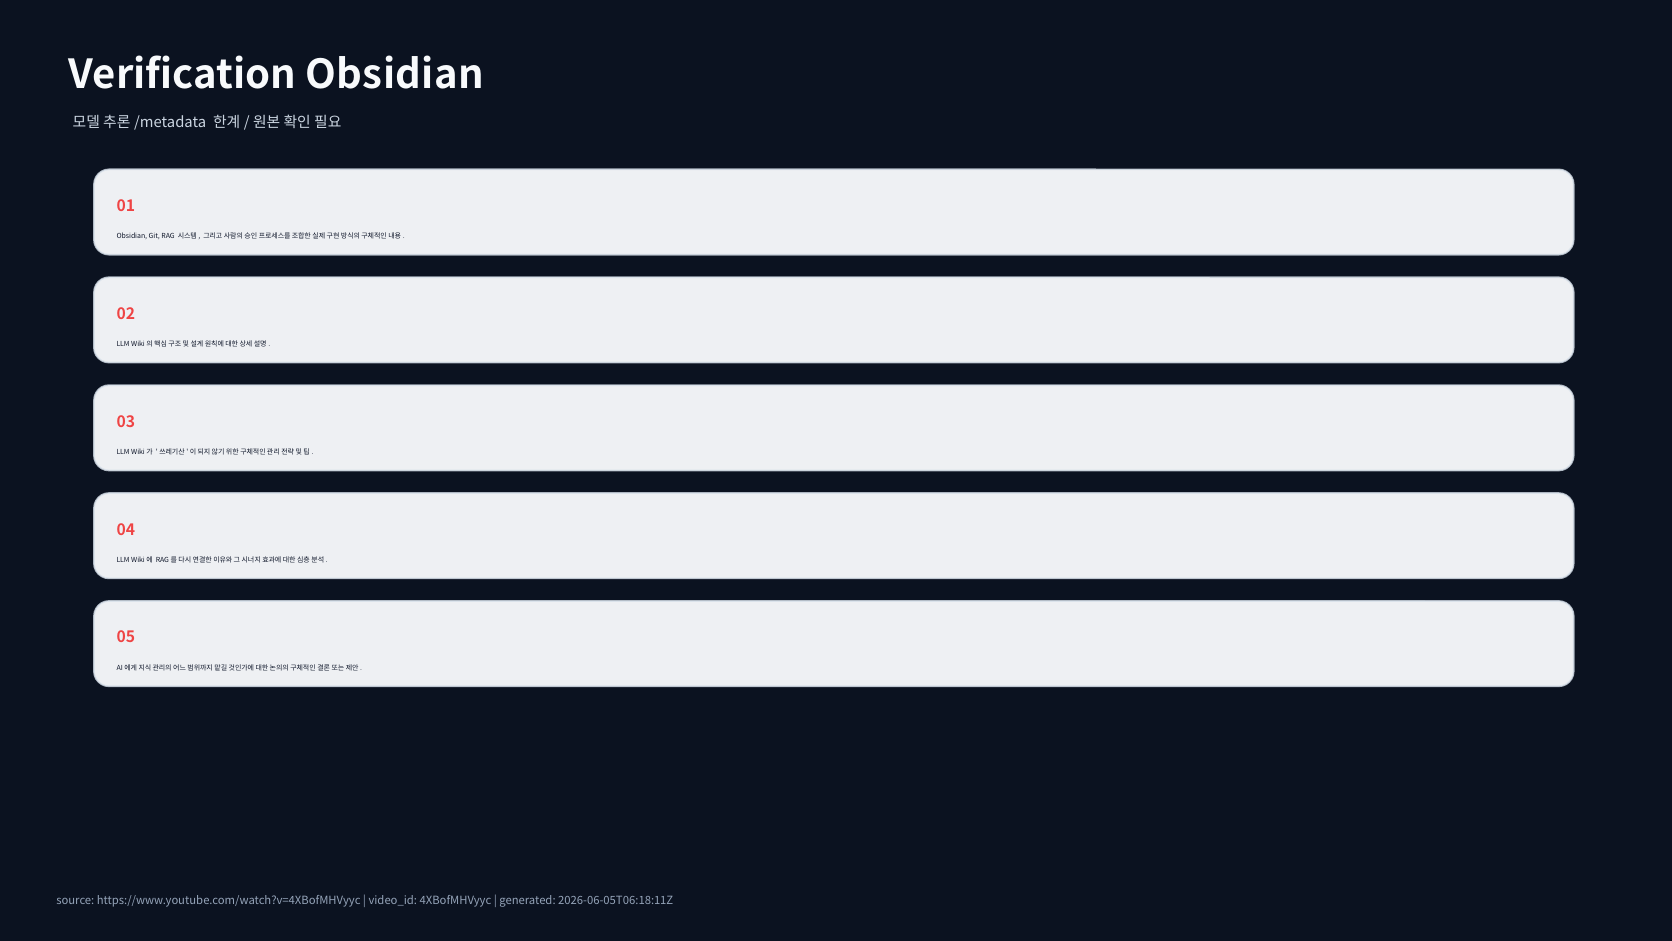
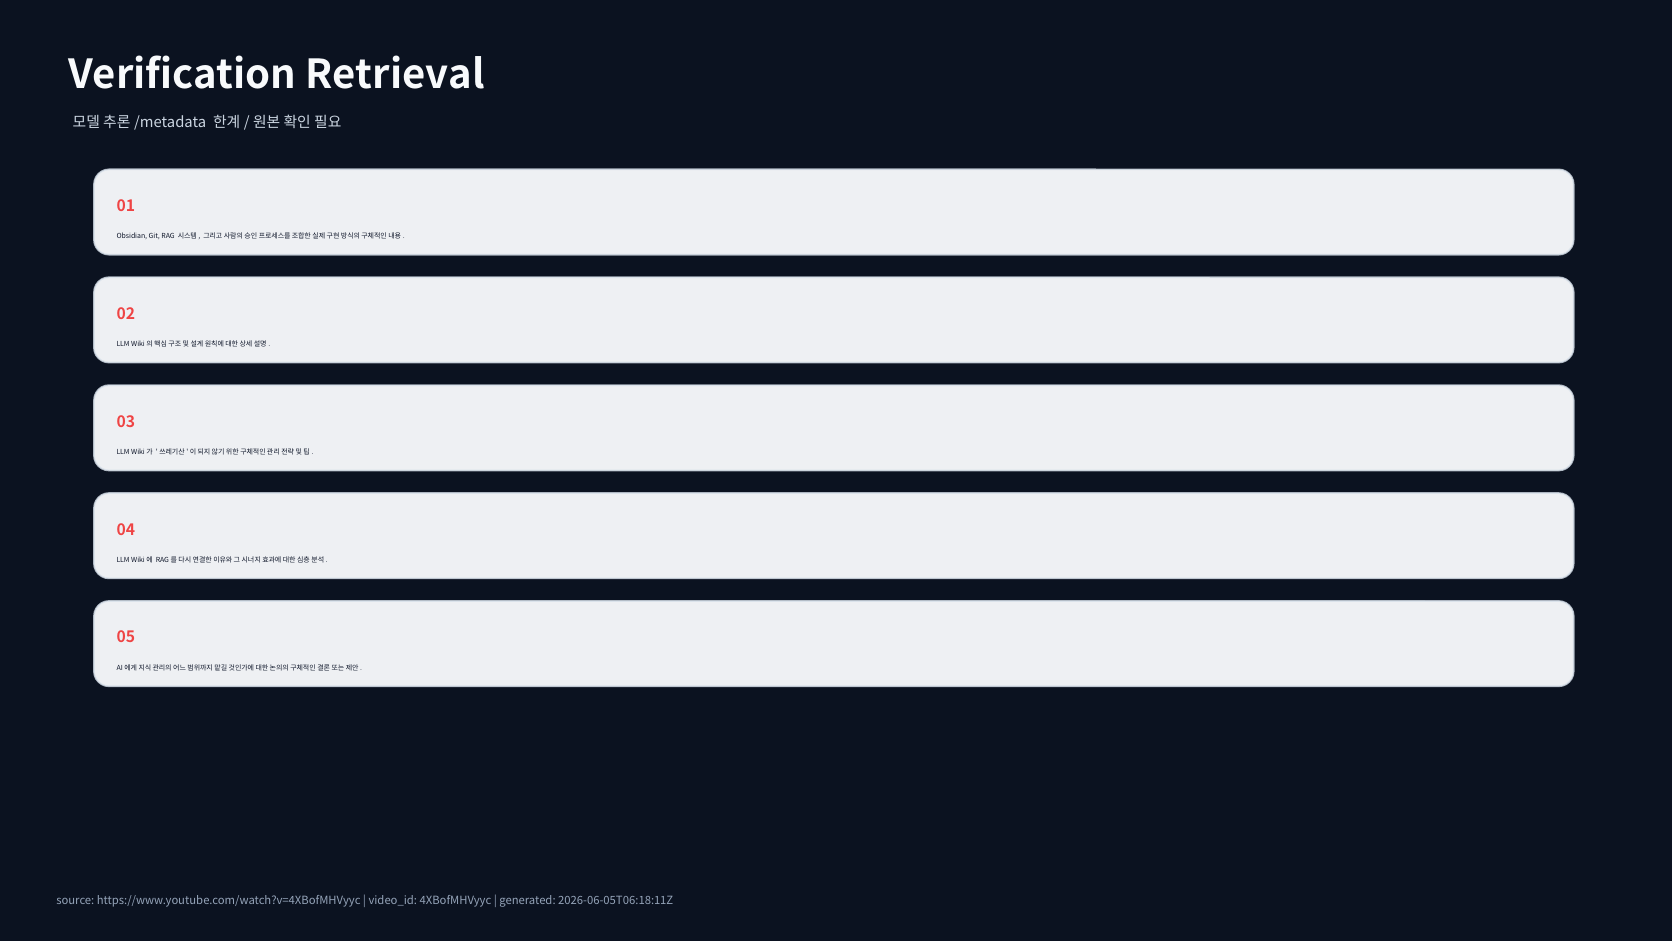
Verification Obsidian: Obsidian -> Retrieval (395, 75)
